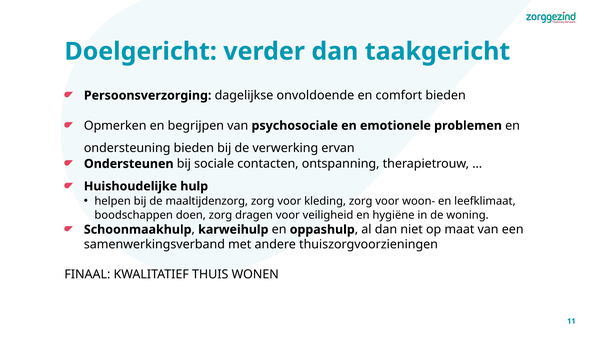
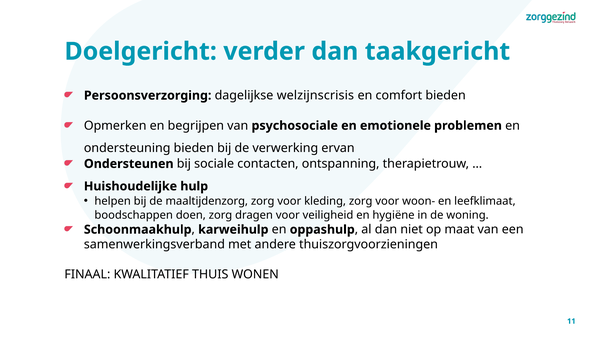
onvoldoende: onvoldoende -> welzijnscrisis (315, 95)
